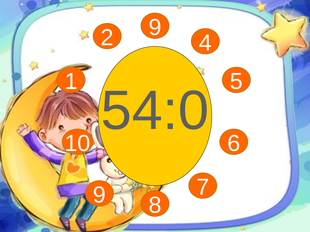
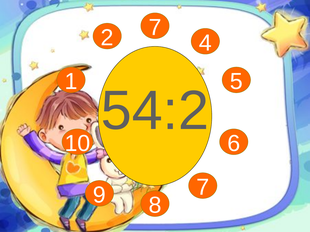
2 9: 9 -> 7 (155, 27)
54:0: 54:0 -> 54:2 (155, 111)
